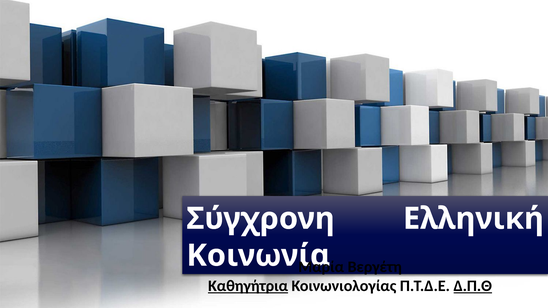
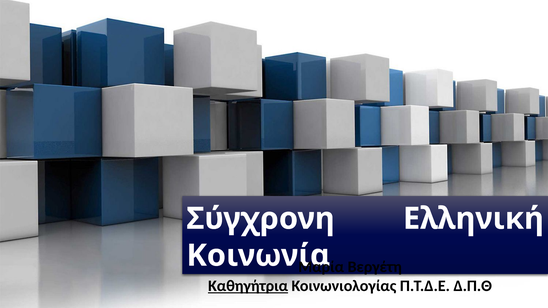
Δ.Π.Θ underline: present -> none (473, 286)
